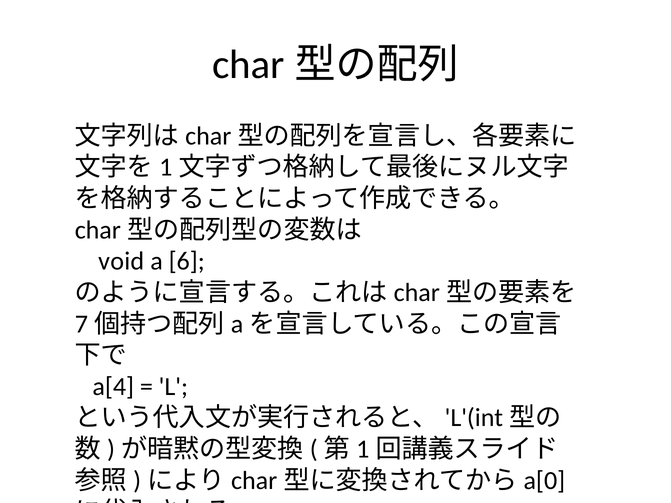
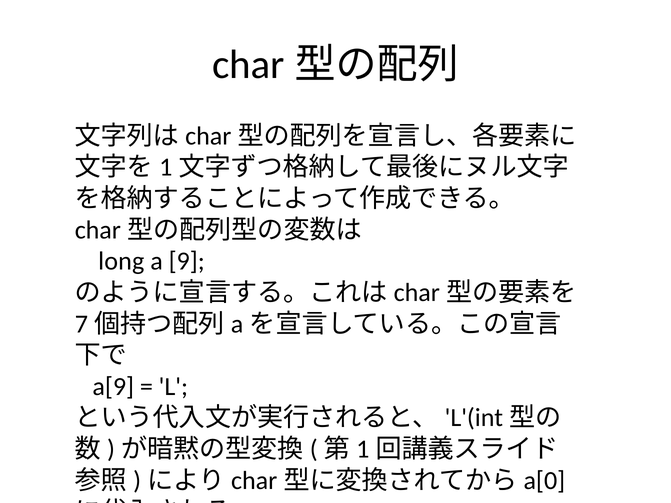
void: void -> long (121, 261)
6: 6 -> 9 (187, 261)
a[4: a[4 -> a[9 (113, 387)
